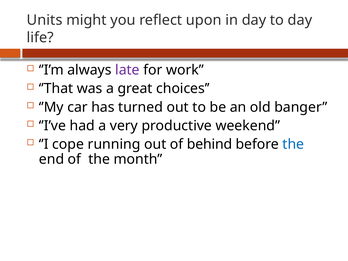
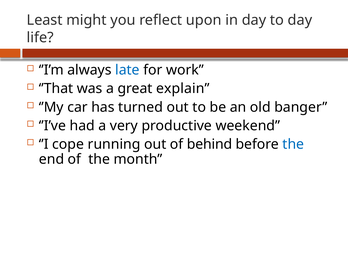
Units: Units -> Least (45, 20)
late colour: purple -> blue (127, 70)
choices: choices -> explain (183, 89)
